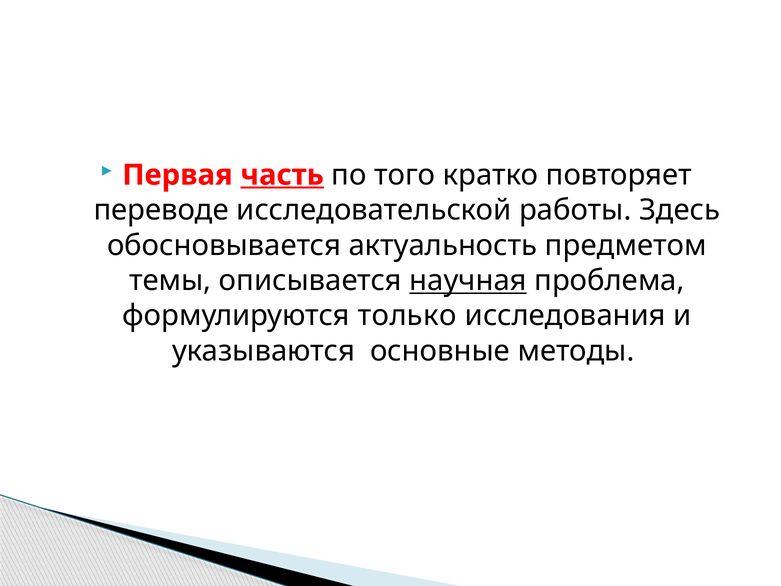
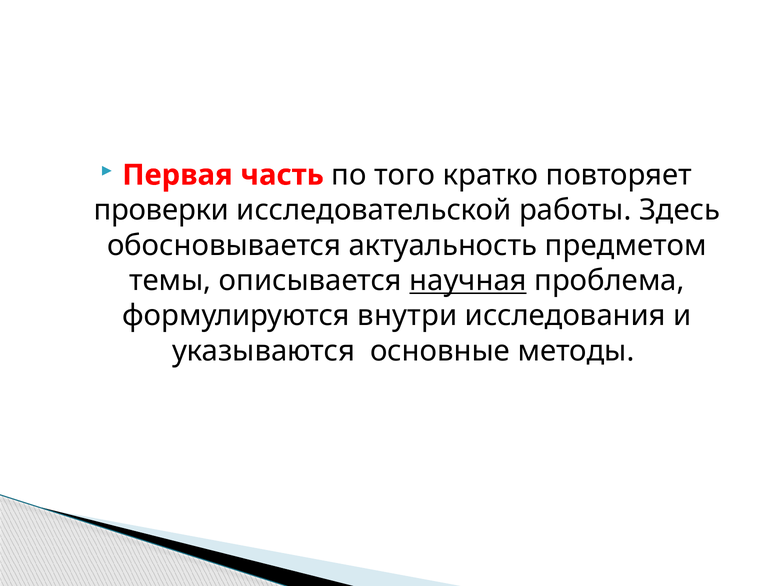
часть underline: present -> none (282, 175)
переводе: переводе -> проверки (161, 210)
только: только -> внутри (407, 316)
